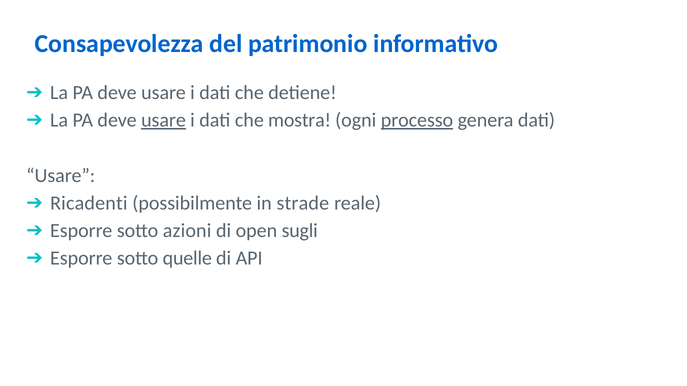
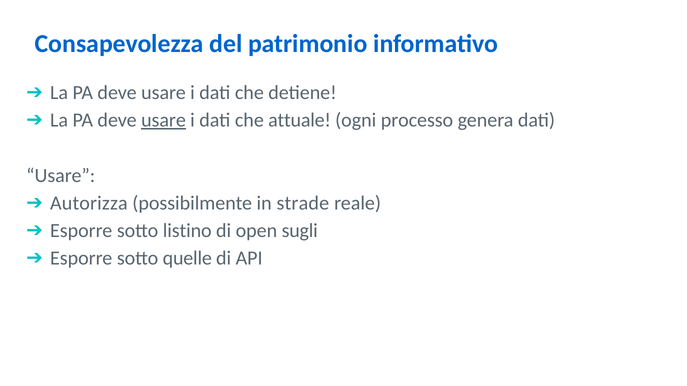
mostra: mostra -> attuale (300, 120)
processo underline: present -> none (417, 120)
Ricadenti: Ricadenti -> Autorizza (89, 203)
azioni: azioni -> listino (187, 231)
